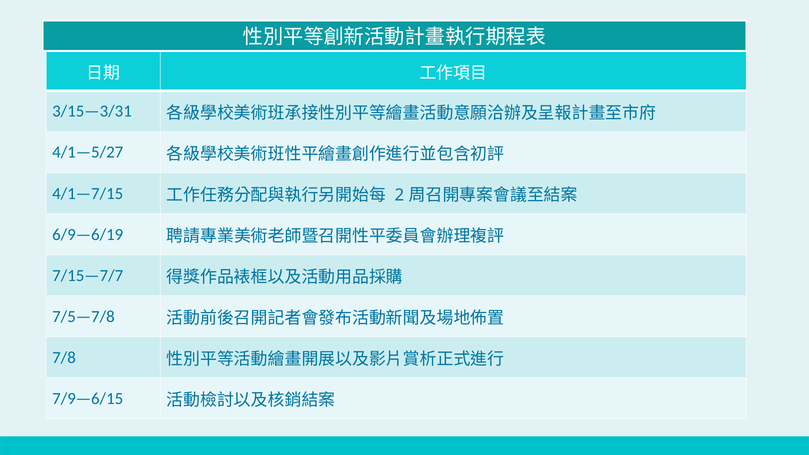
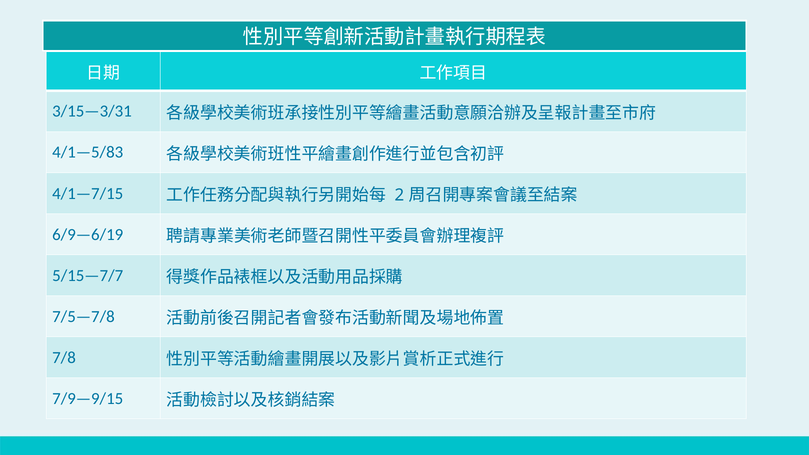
4/1—5/27: 4/1—5/27 -> 4/1—5/83 (88, 152)
7/15—7/7: 7/15—7/7 -> 5/15—7/7 (88, 275)
7/9—6/15: 7/9—6/15 -> 7/9—9/15 (88, 399)
